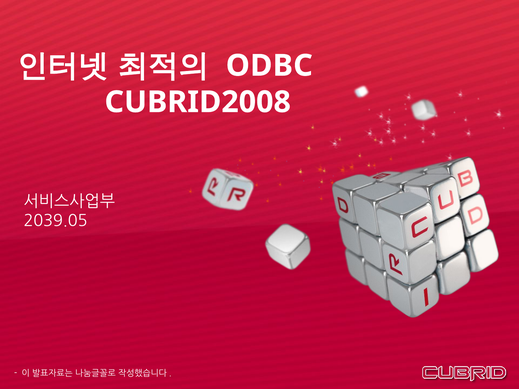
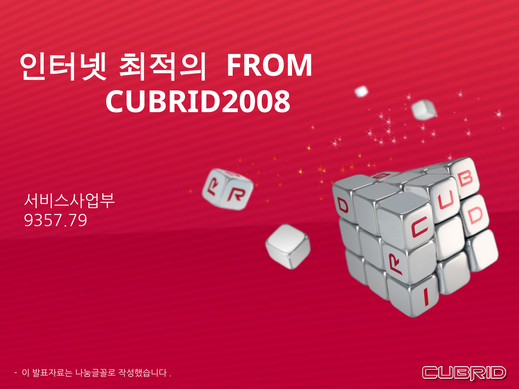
ODBC: ODBC -> FROM (270, 66)
2039.05: 2039.05 -> 9357.79 (56, 221)
